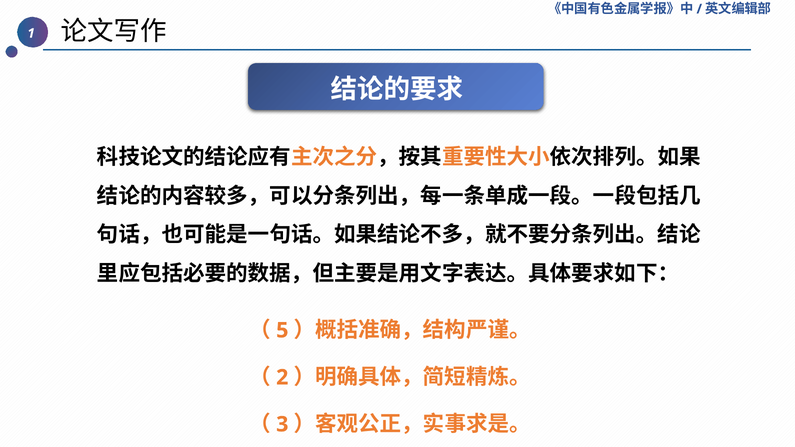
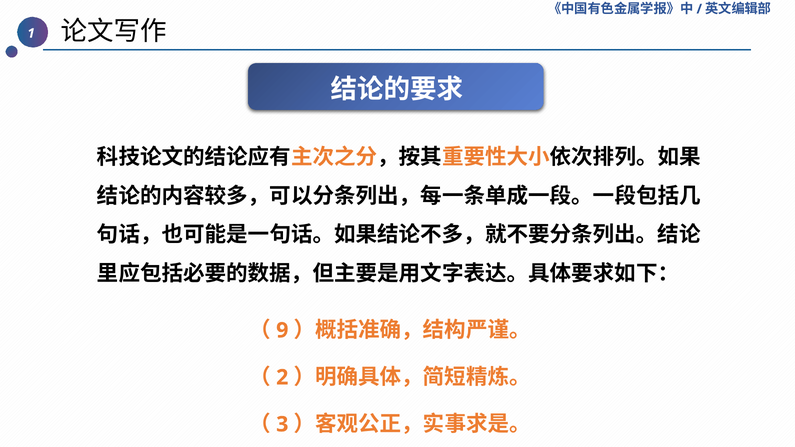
5: 5 -> 9 (282, 330)
